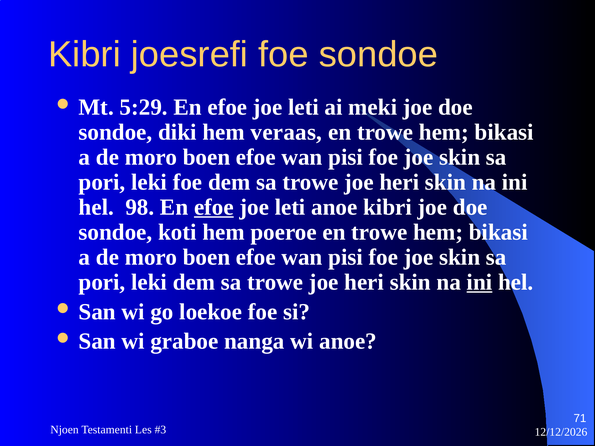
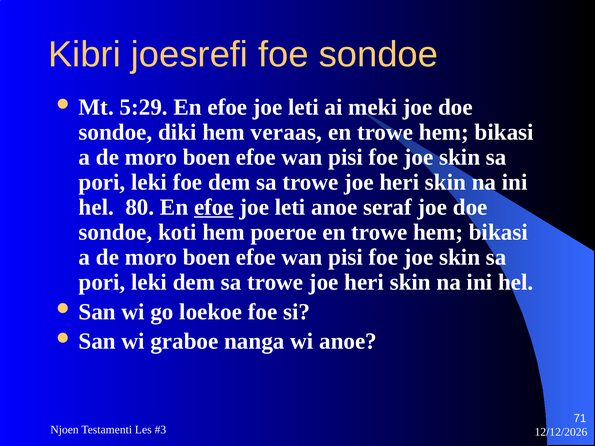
98: 98 -> 80 (140, 207)
anoe kibri: kibri -> seraf (388, 207)
ini underline: present -> none (479, 282)
